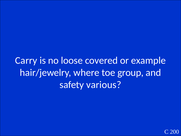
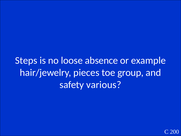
Carry: Carry -> Steps (26, 60)
covered: covered -> absence (101, 60)
where: where -> pieces (86, 72)
